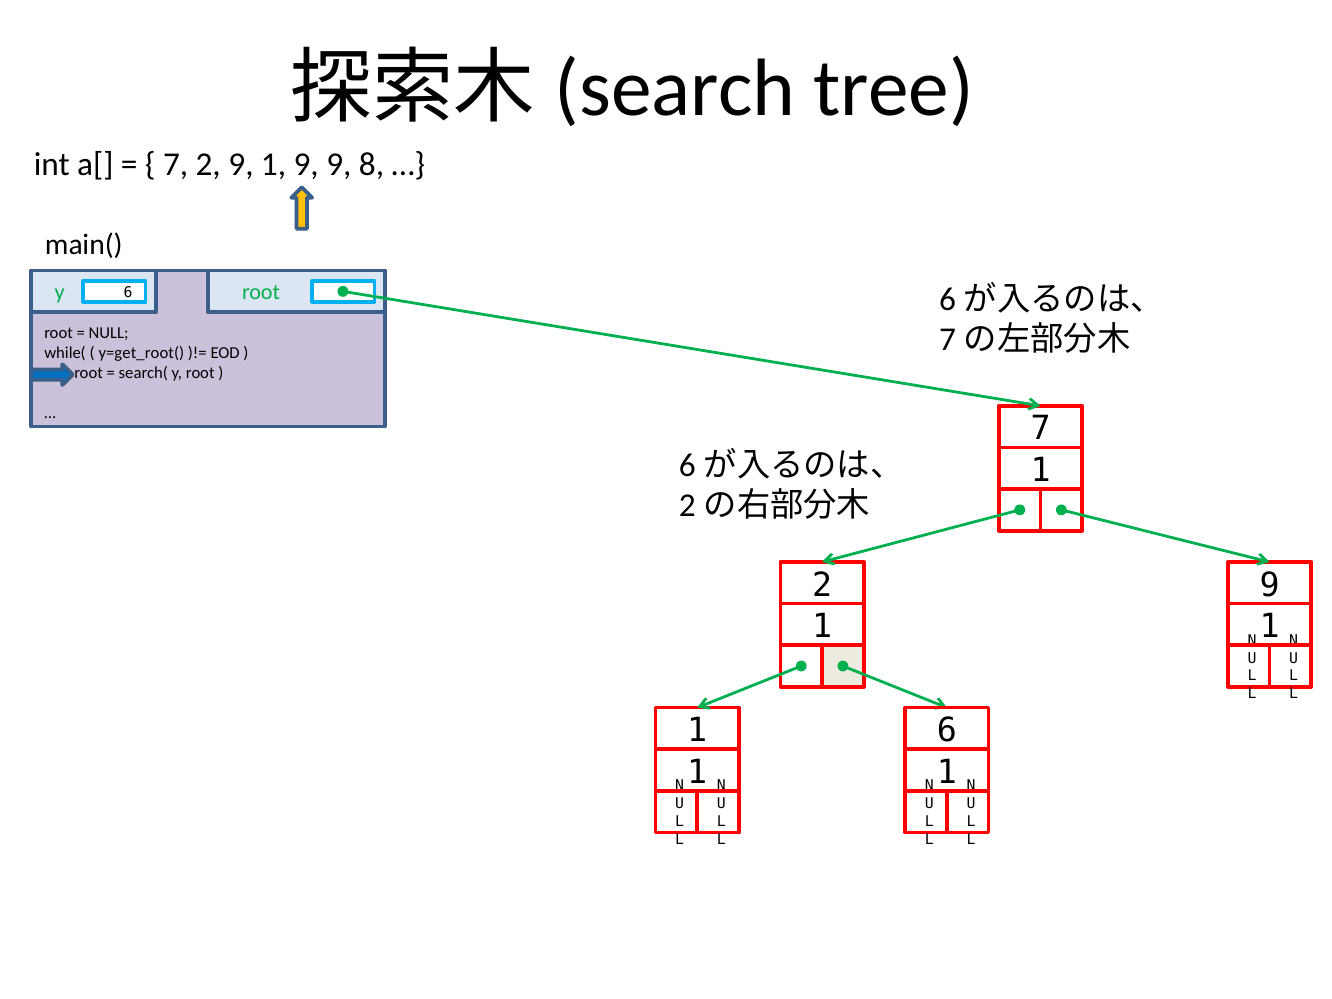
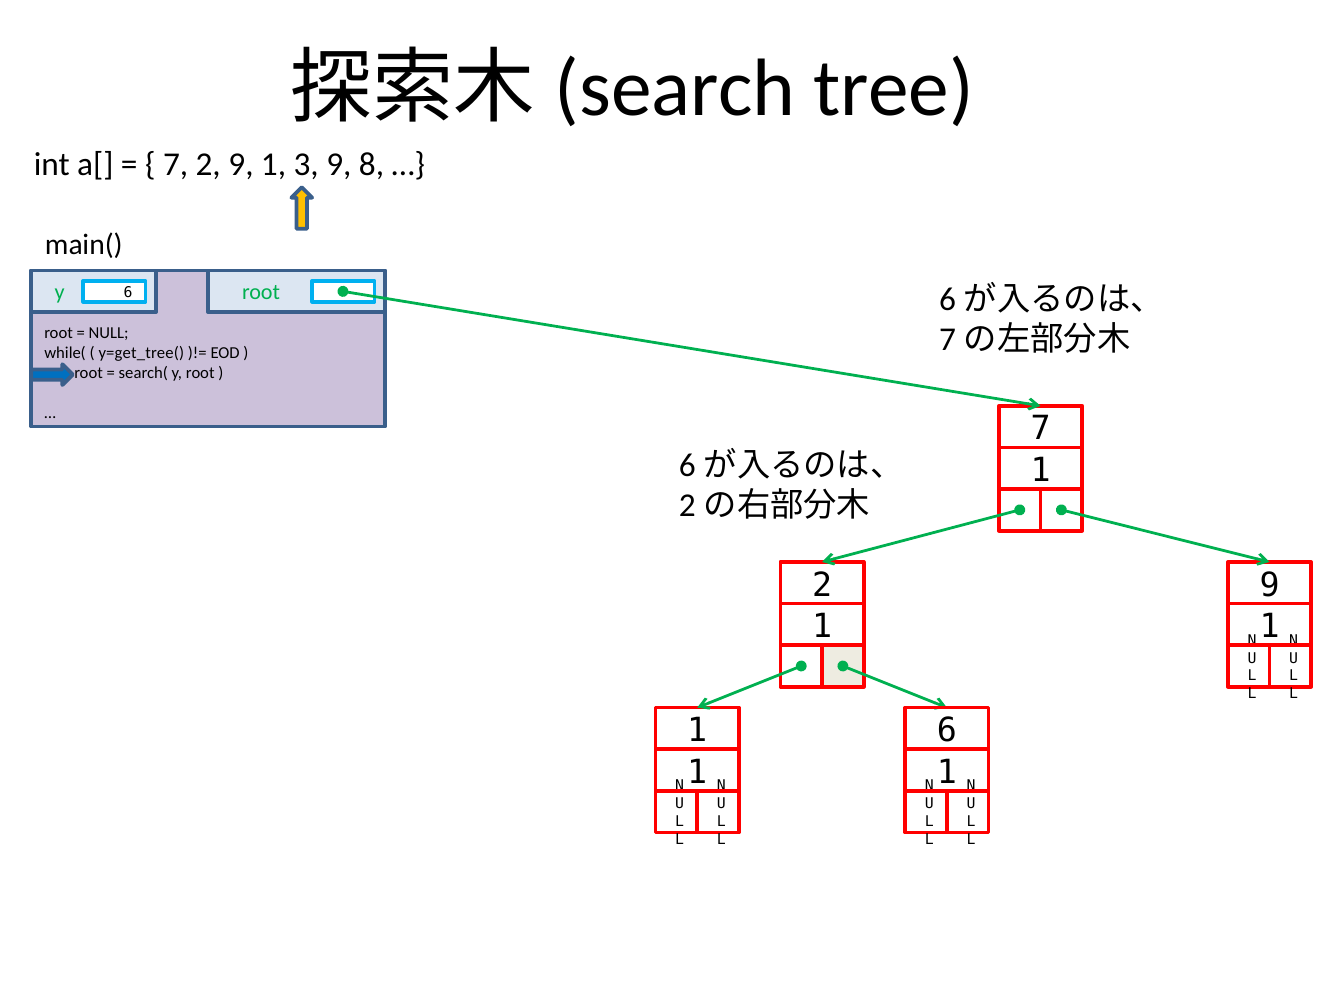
9 1 9: 9 -> 3 (306, 164)
y=get_root(: y=get_root( -> y=get_tree( (141, 353)
